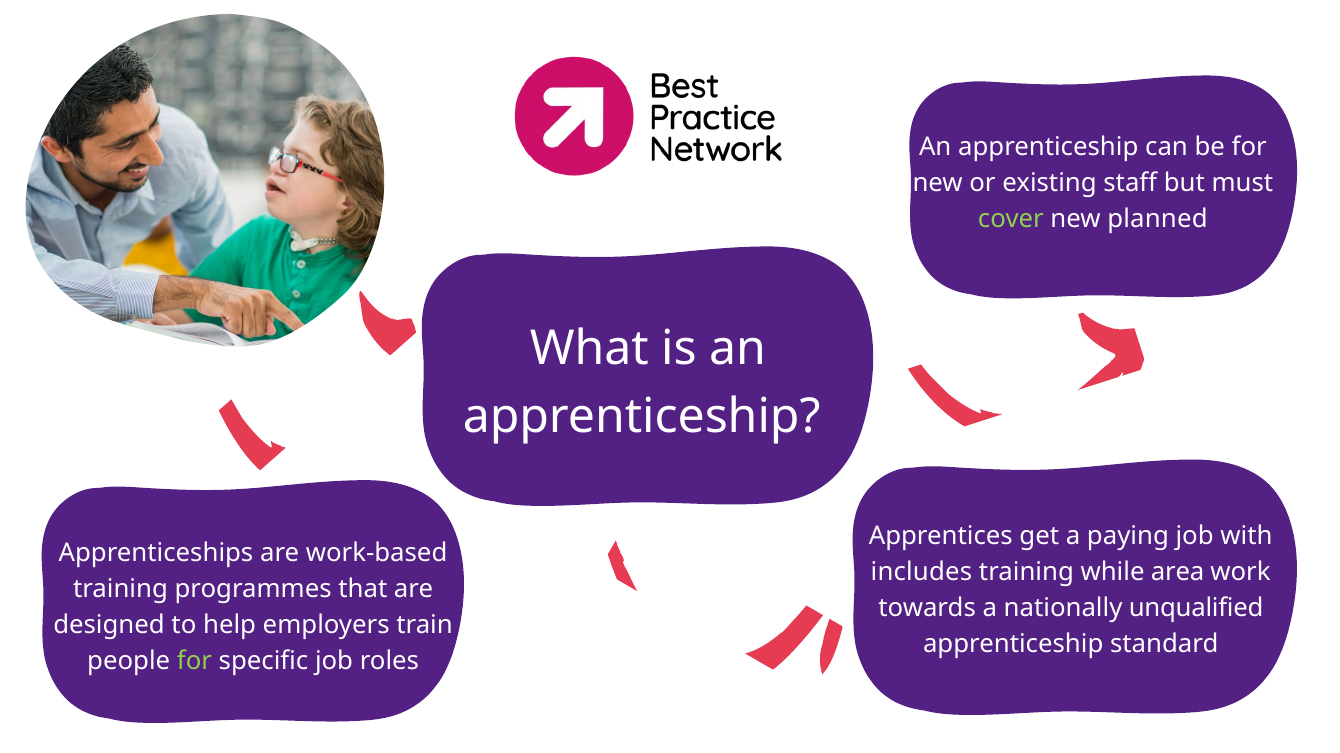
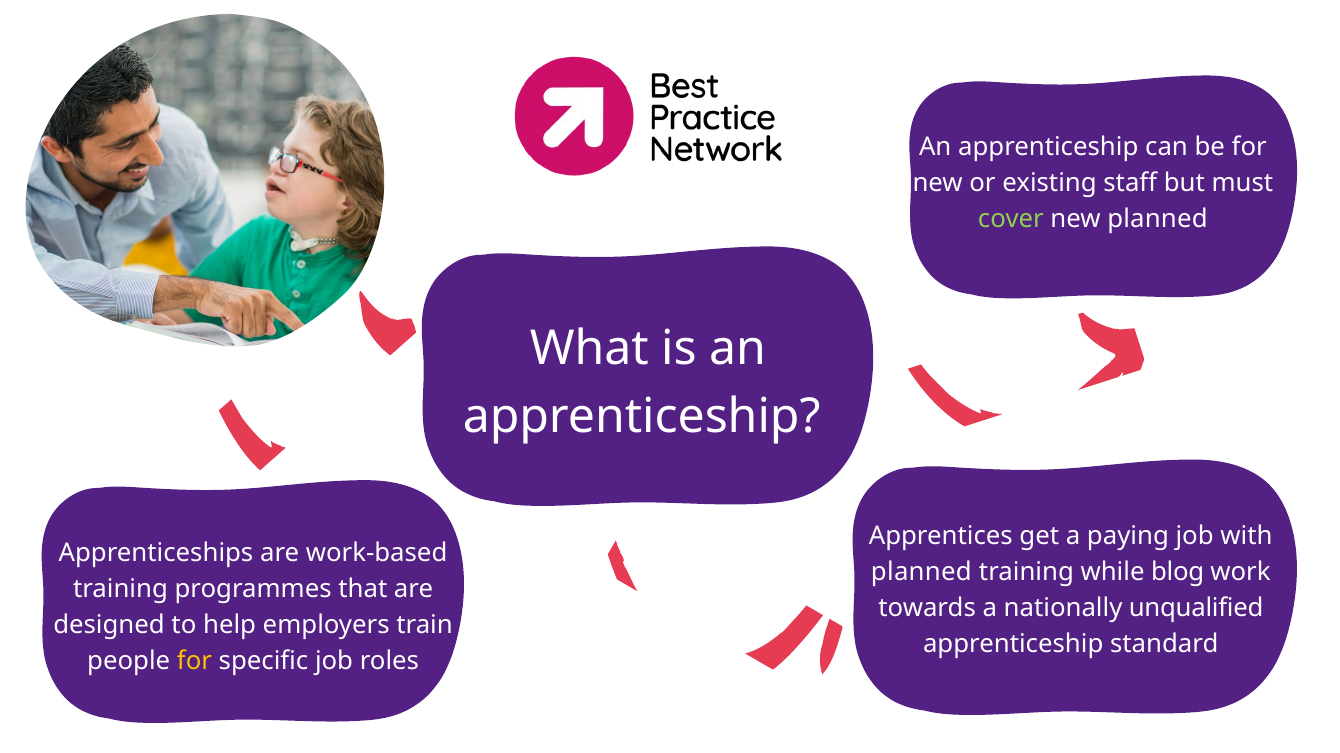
includes: includes -> planned (921, 572)
area: area -> blog (1178, 572)
for colour: light green -> yellow (194, 661)
